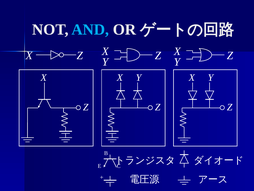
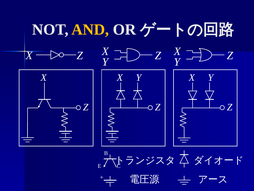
AND colour: light blue -> yellow (90, 29)
